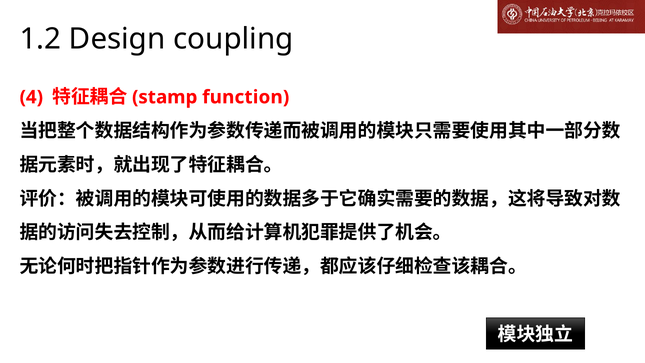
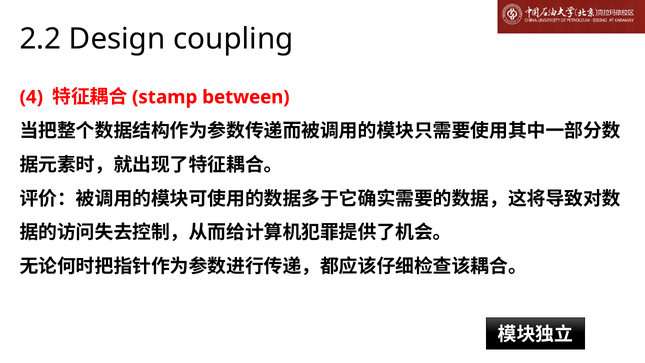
1.2: 1.2 -> 2.2 (40, 39)
function: function -> between (246, 97)
